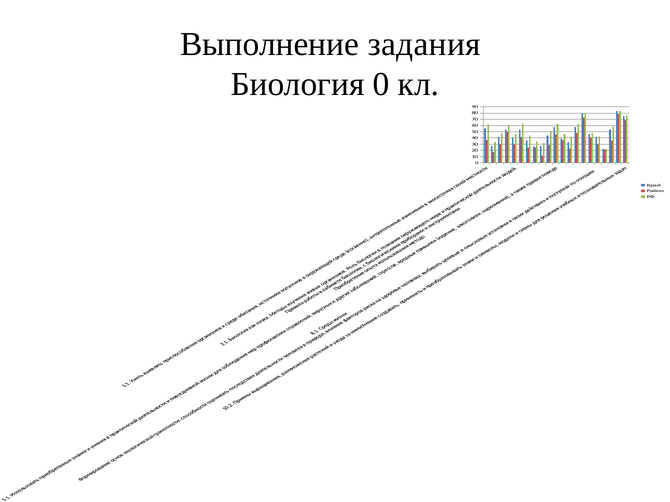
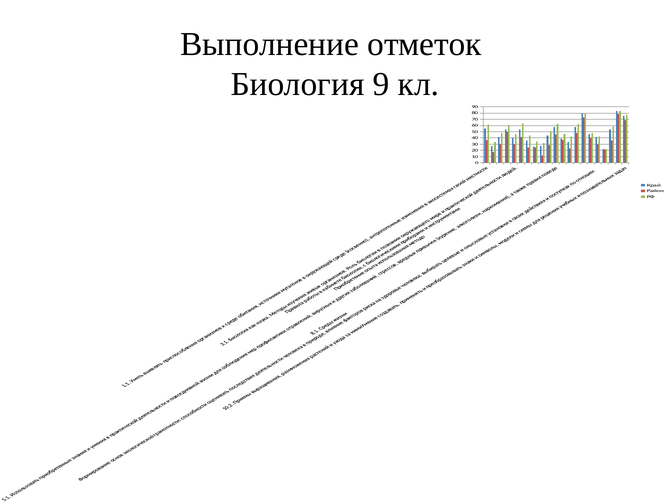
задания: задания -> отметок (424, 44)
Биология 0: 0 -> 9 (381, 84)
